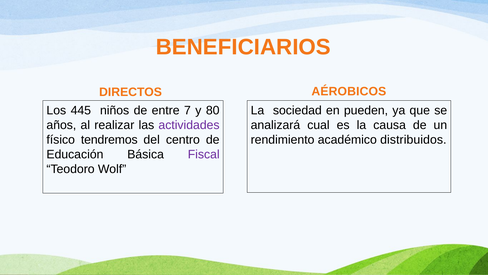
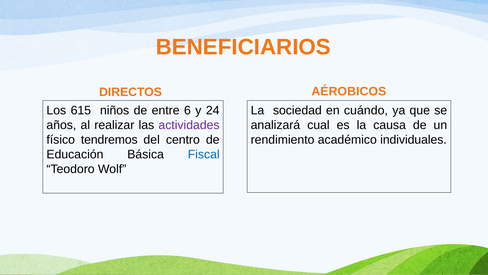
445: 445 -> 615 (81, 110)
7: 7 -> 6 (187, 110)
80: 80 -> 24 (213, 110)
pueden: pueden -> cuándo (366, 110)
distribuidos: distribuidos -> individuales (413, 140)
Fiscal colour: purple -> blue (204, 154)
